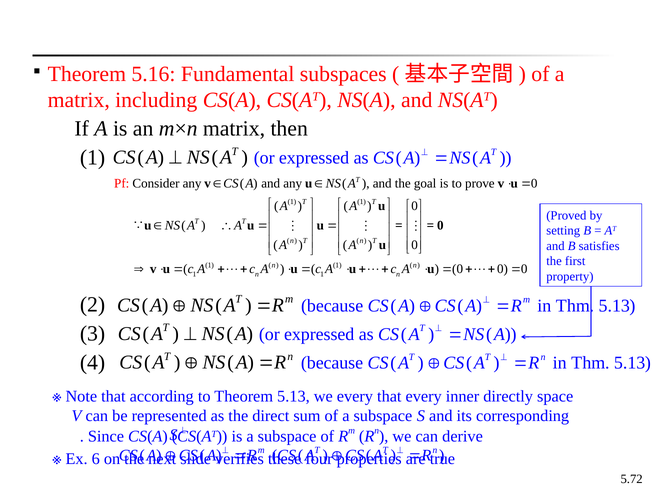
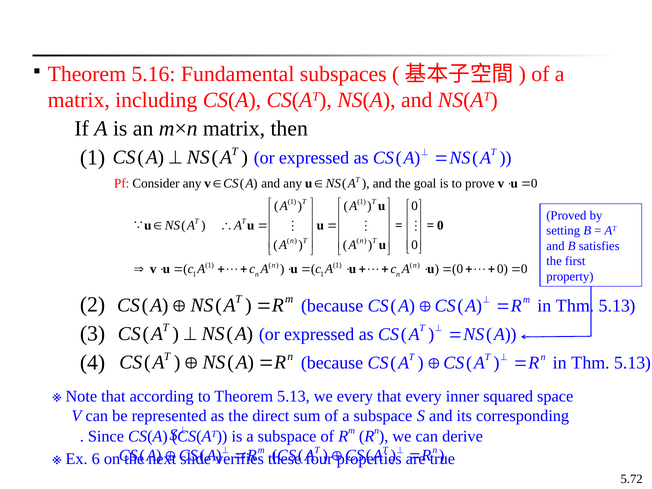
directly: directly -> squared (508, 396)
